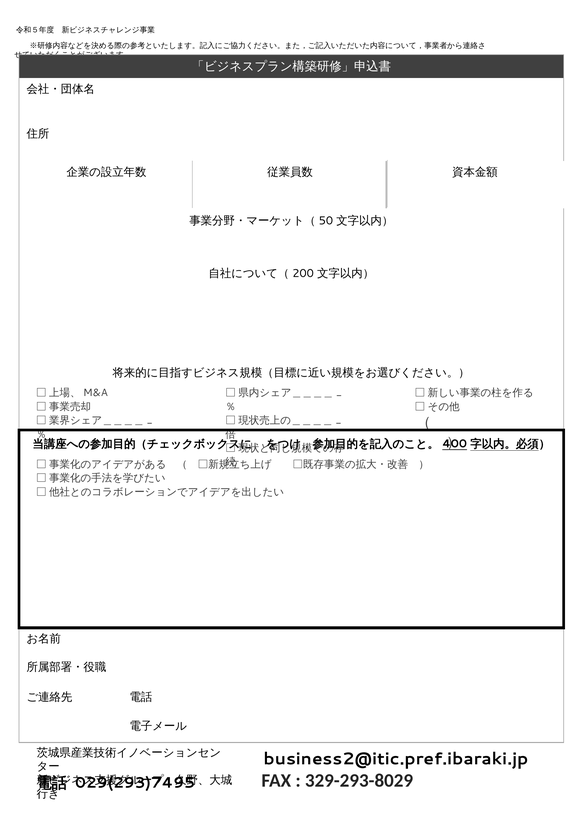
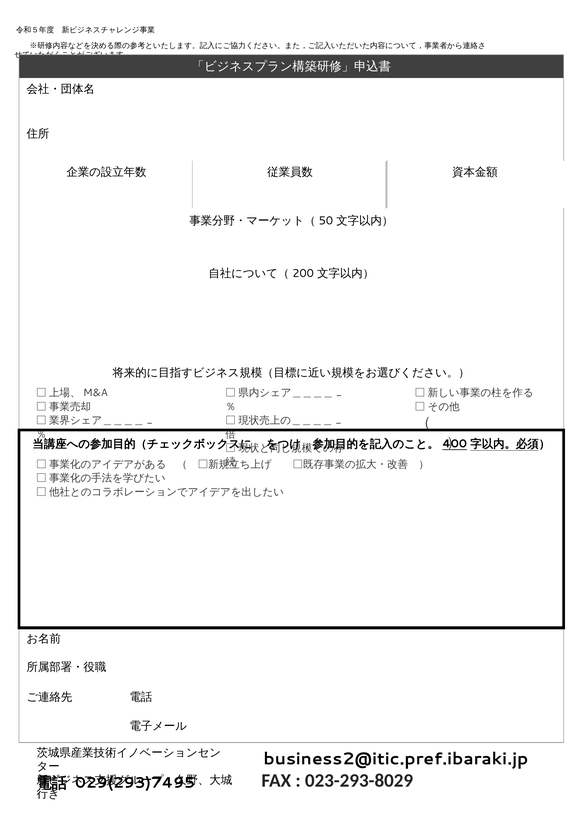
329-293-8029: 329-293-8029 -> 023-293-8029 (359, 781)
